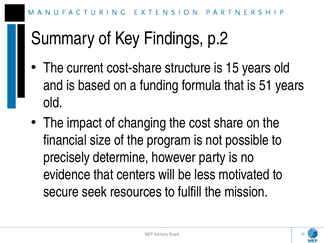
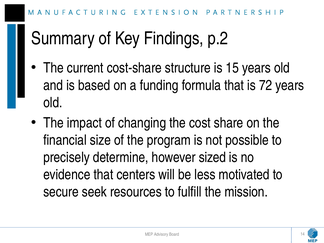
51: 51 -> 72 (266, 85)
party: party -> sized (212, 157)
